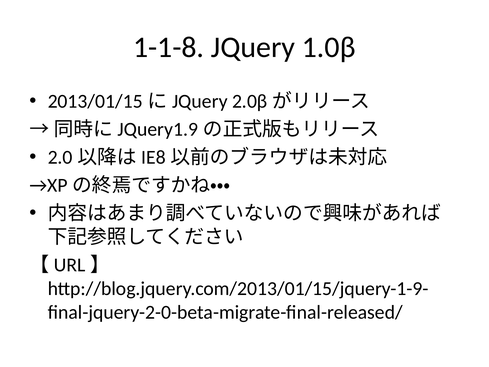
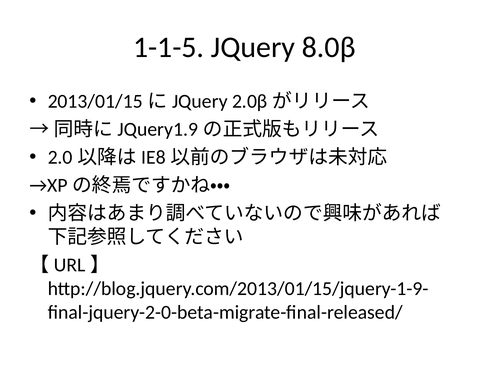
1-1-8: 1-1-8 -> 1-1-5 (169, 47)
1.0β: 1.0β -> 8.0β (329, 47)
